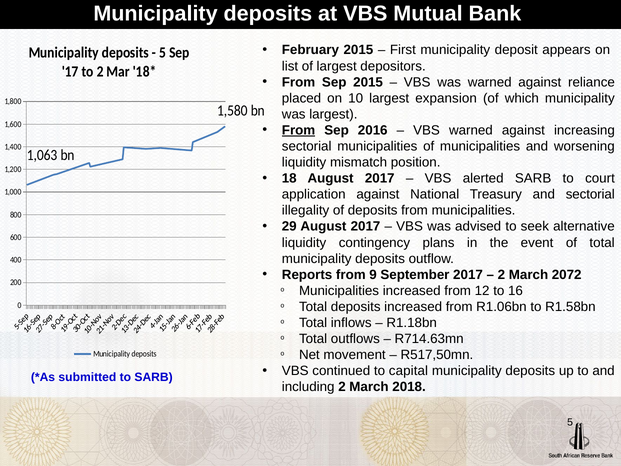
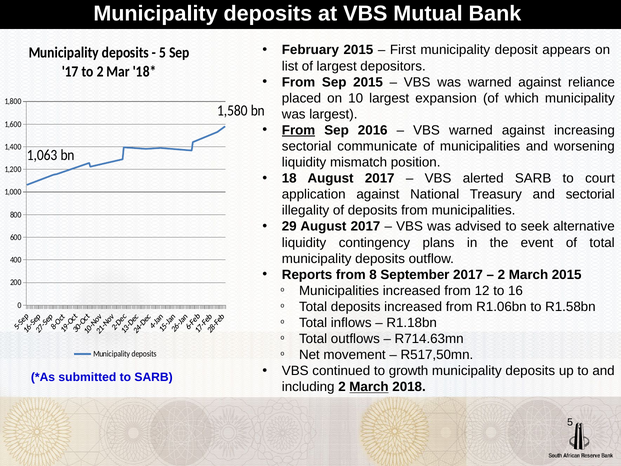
sectorial municipalities: municipalities -> communicate (377, 146)
9: 9 -> 8 (373, 275)
March 2072: 2072 -> 2015 (567, 275)
capital: capital -> growth (409, 371)
March underline: none -> present (369, 387)
